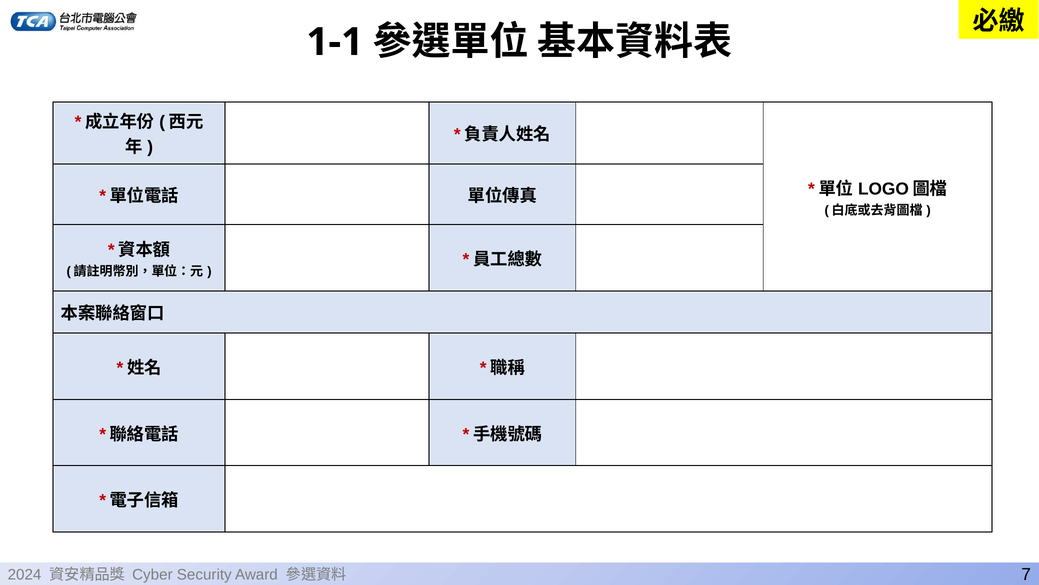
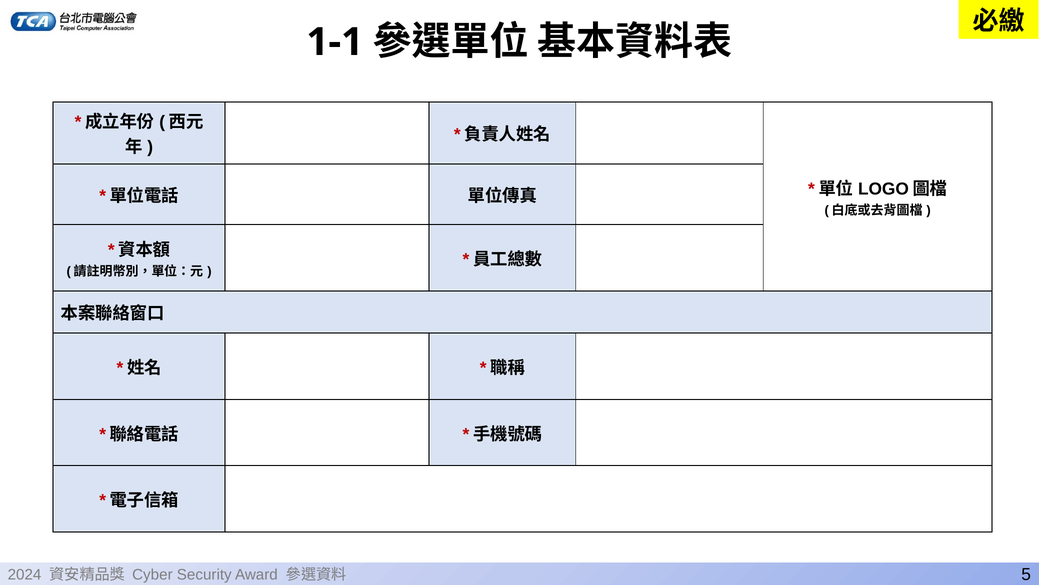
7: 7 -> 5 (1026, 574)
